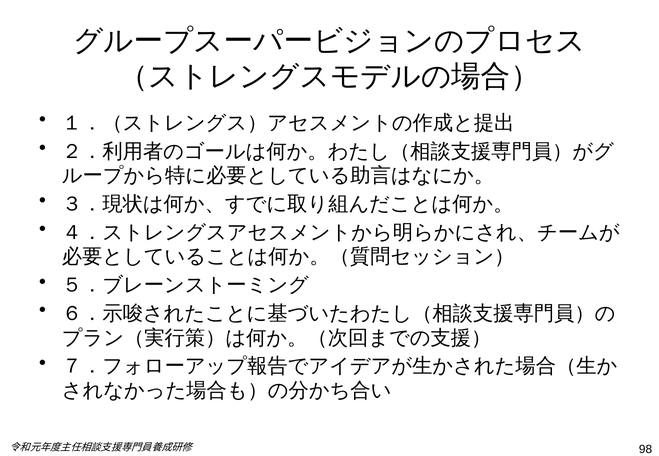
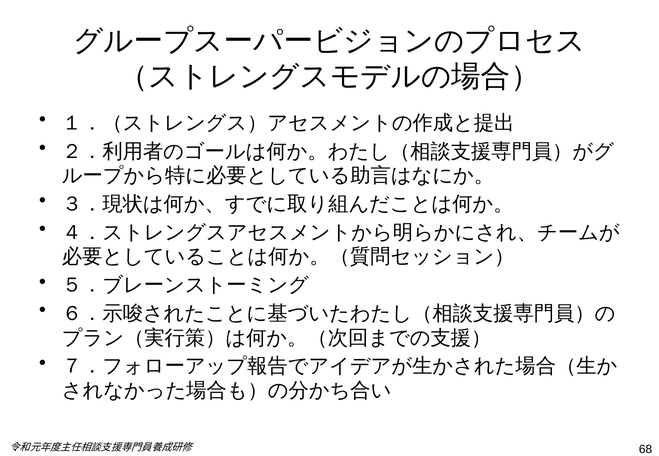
98: 98 -> 68 (646, 449)
